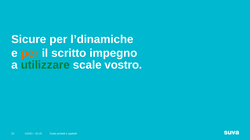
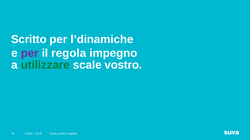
Sicure: Sicure -> Scritto (29, 40)
per colour: orange -> purple (30, 53)
scritto: scritto -> regola (69, 53)
